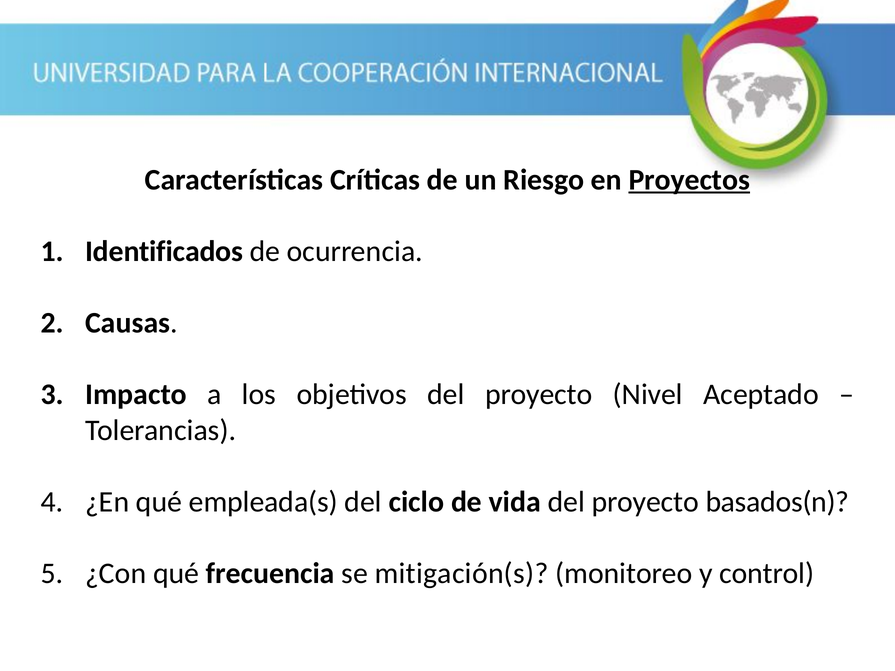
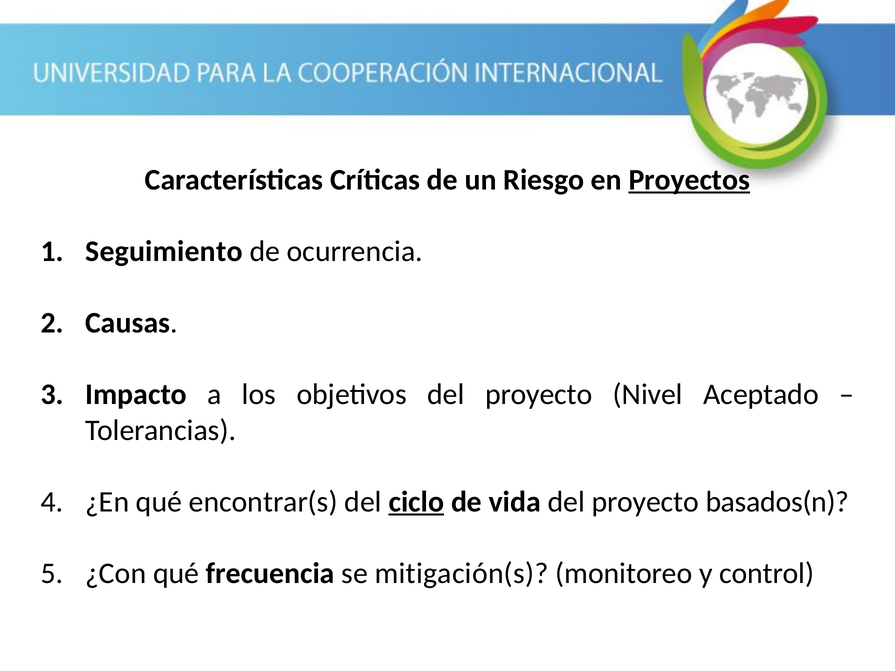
Identificados: Identificados -> Seguimiento (164, 251)
empleada(s: empleada(s -> encontrar(s (263, 502)
ciclo underline: none -> present (416, 502)
